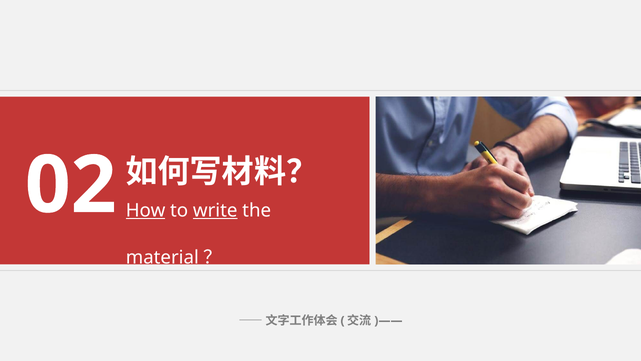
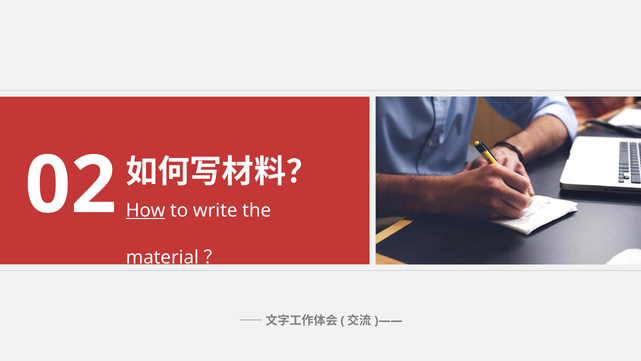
write underline: present -> none (215, 210)
